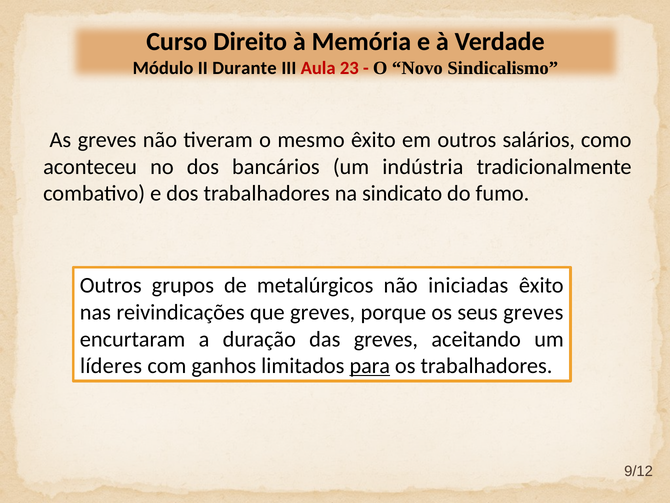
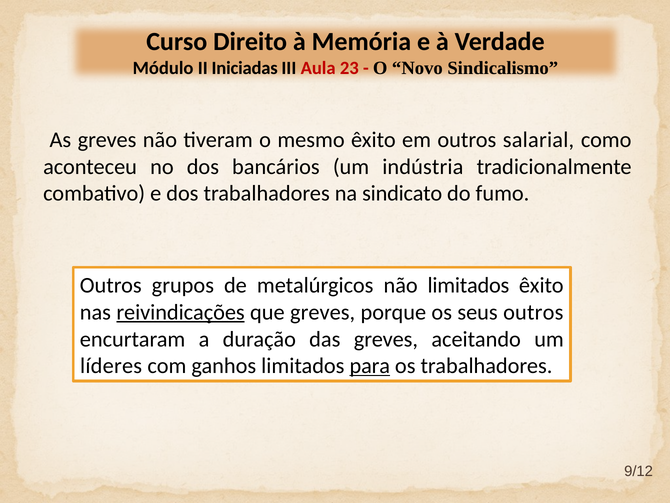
Durante: Durante -> Iniciadas (245, 68)
salários: salários -> salarial (539, 140)
não iniciadas: iniciadas -> limitados (468, 285)
reivindicações underline: none -> present (181, 312)
seus greves: greves -> outros (533, 312)
